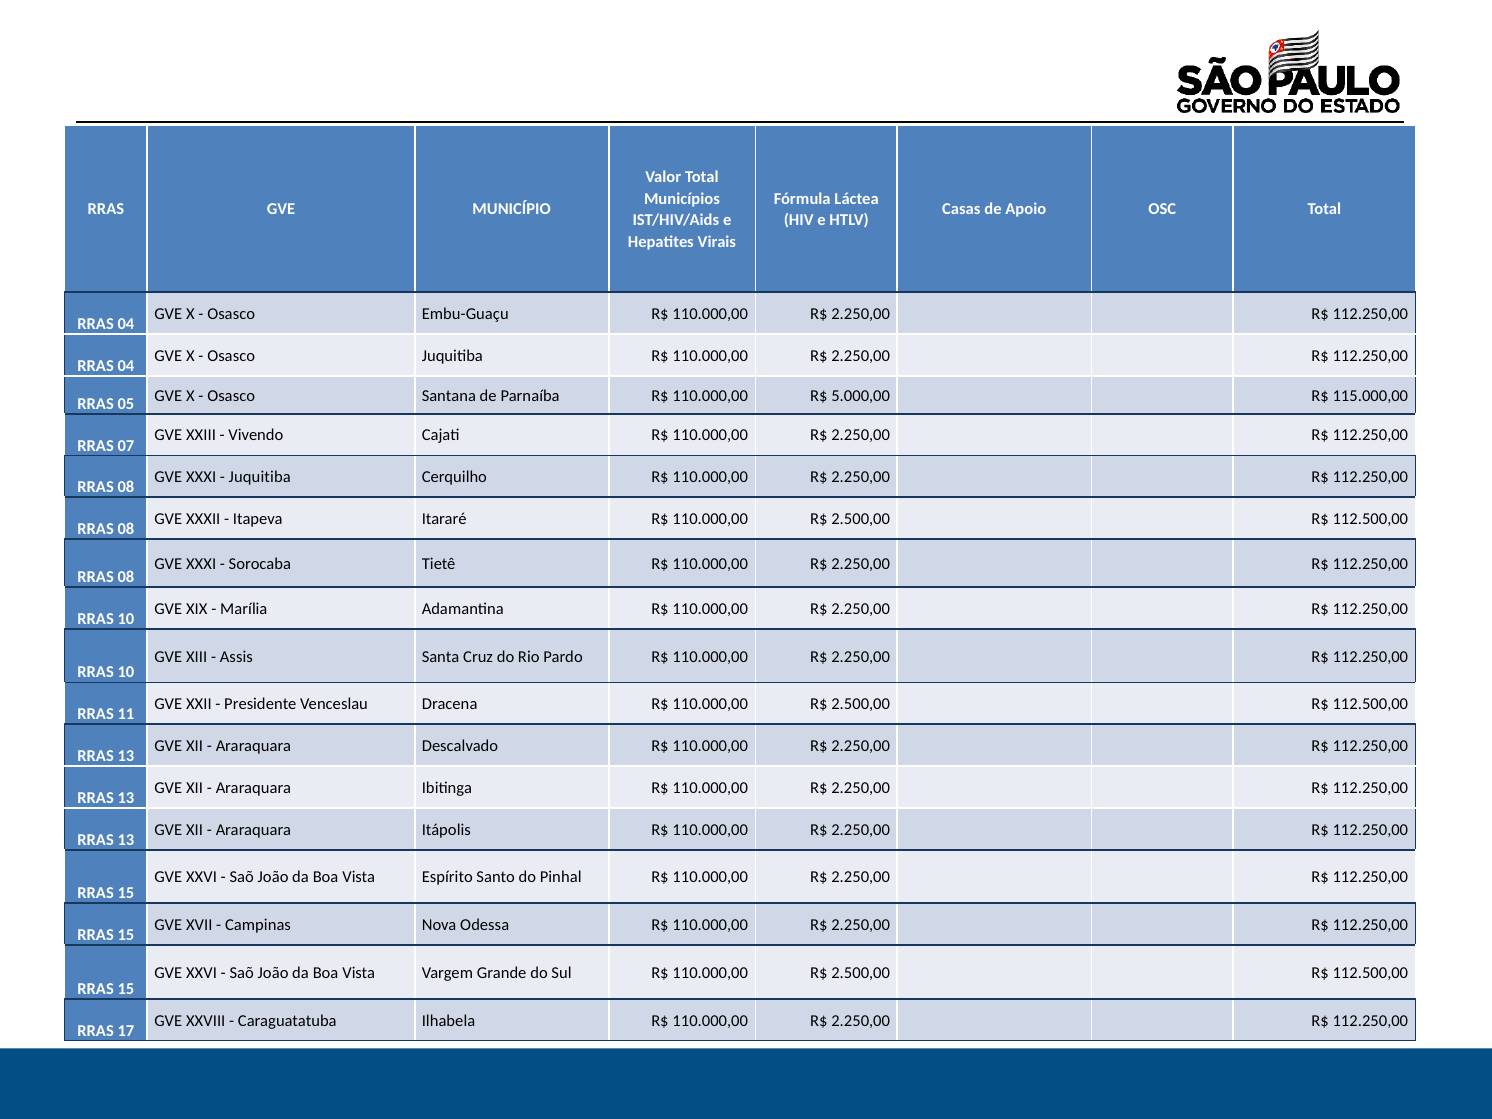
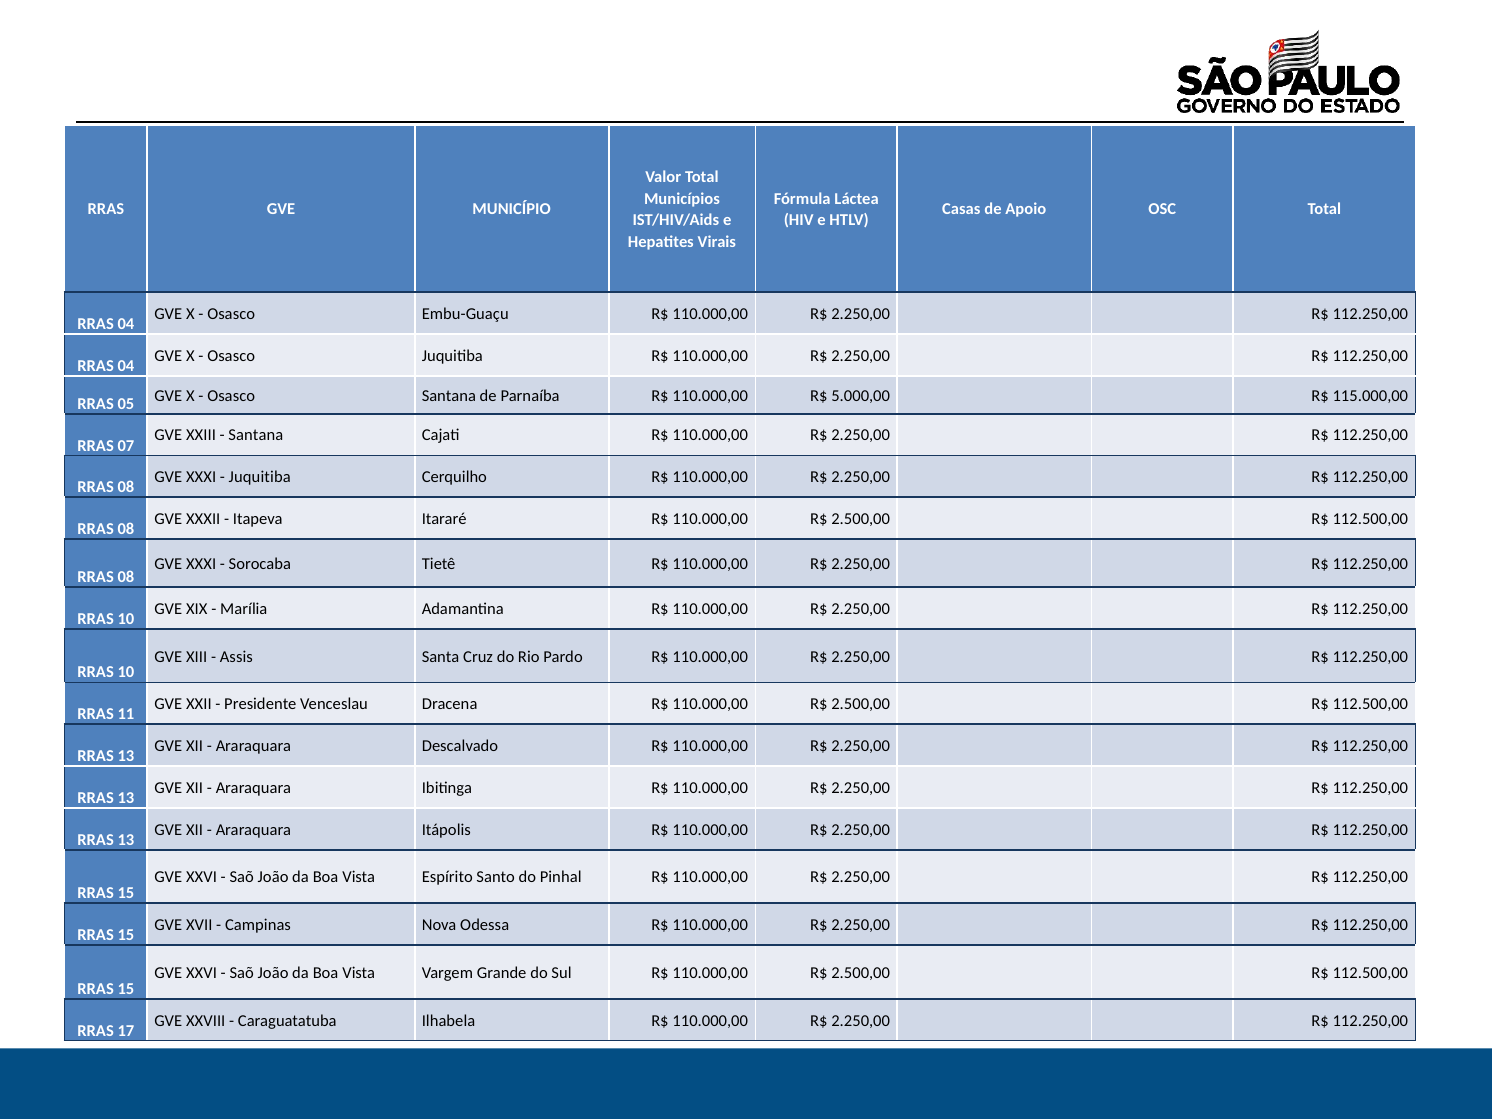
Vivendo: Vivendo -> Santana (256, 435)
